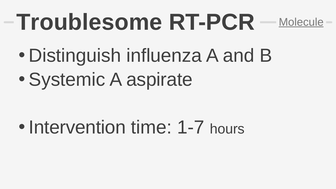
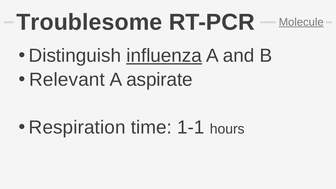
influenza underline: none -> present (164, 56)
Systemic: Systemic -> Relevant (67, 80)
Intervention: Intervention -> Respiration (77, 127)
1-7: 1-7 -> 1-1 (191, 127)
